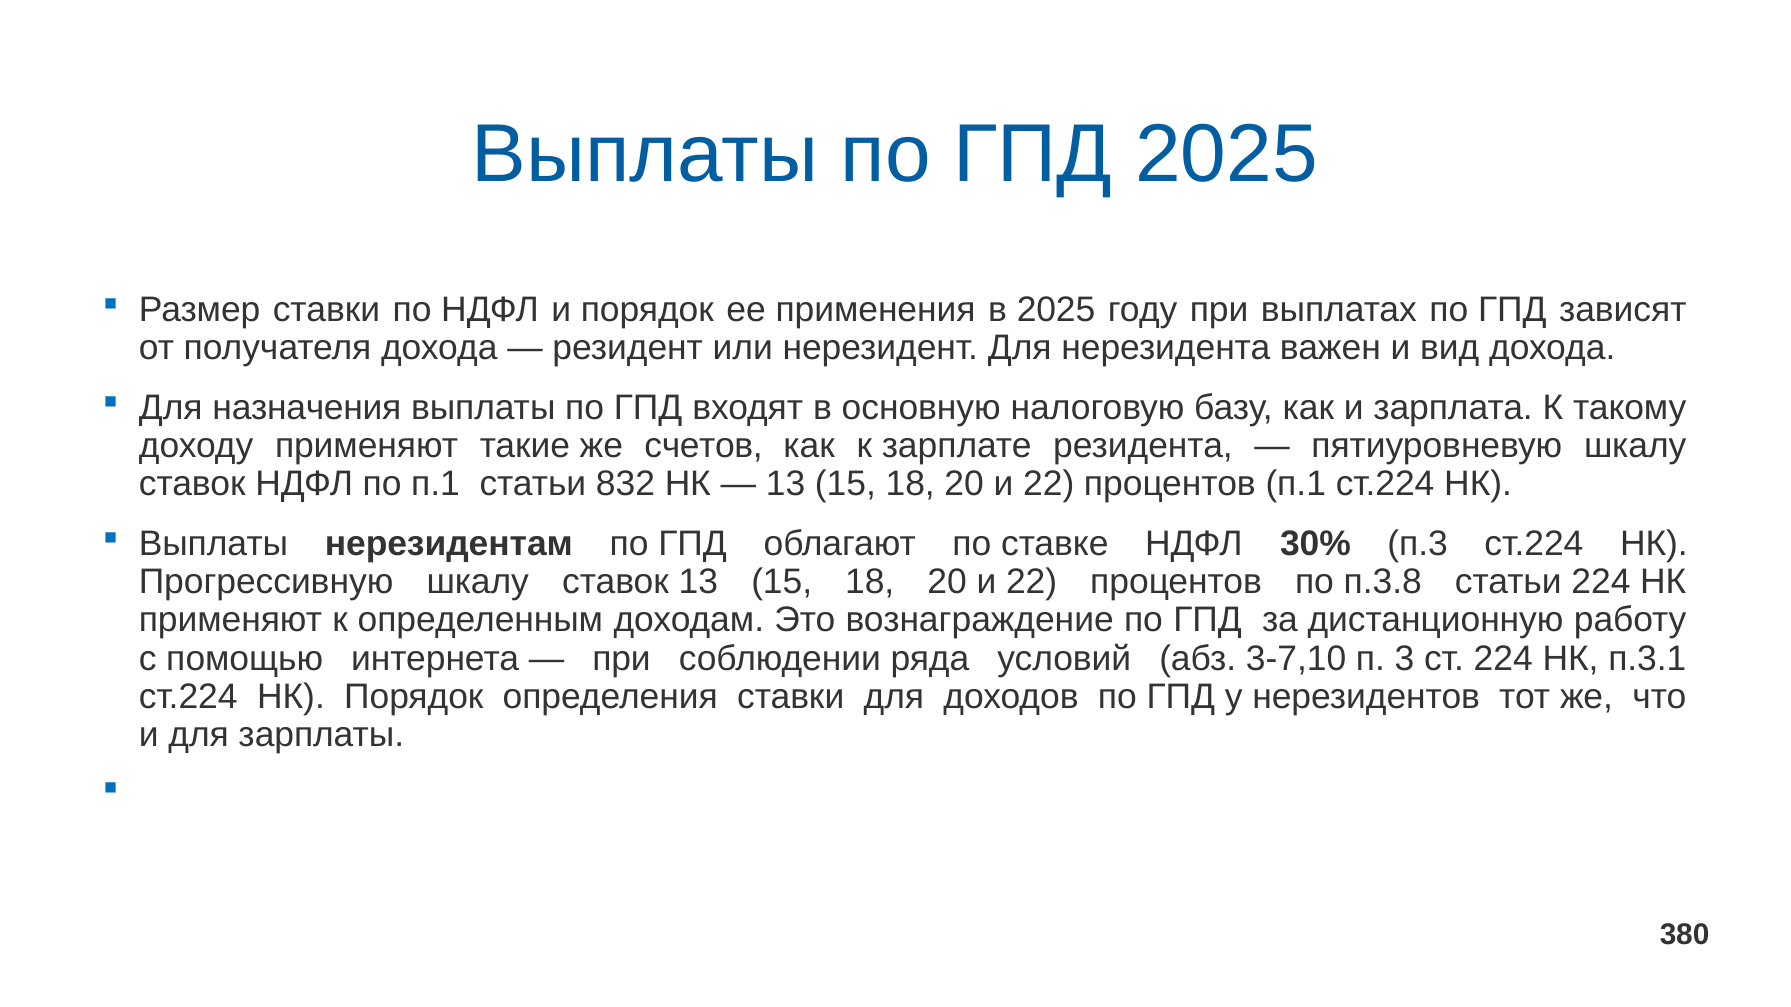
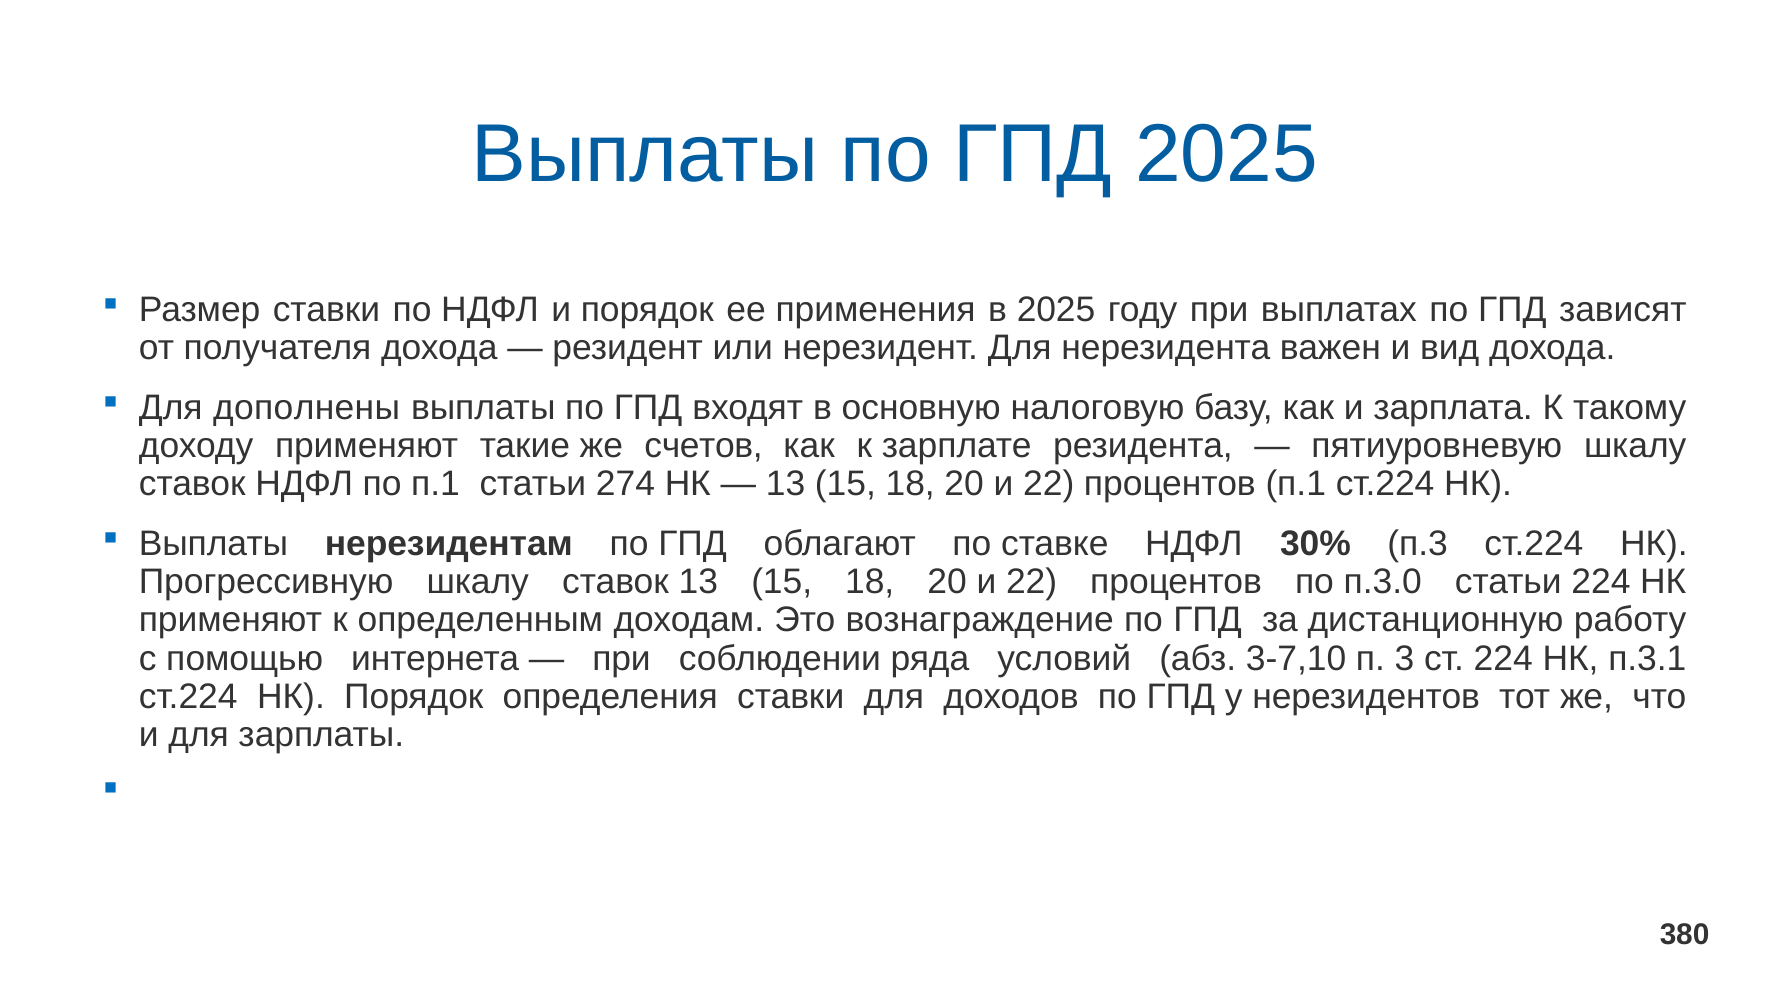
назначения: назначения -> дополнены (307, 408)
832: 832 -> 274 (625, 484)
п.3.8: п.3.8 -> п.3.0 (1383, 582)
